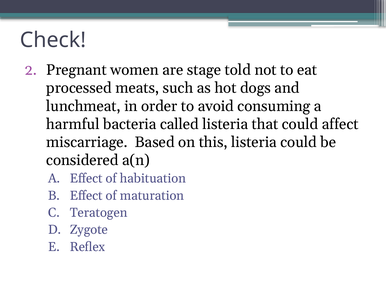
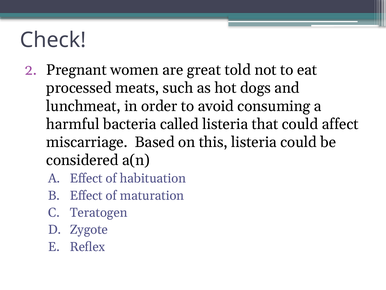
stage: stage -> great (204, 70)
